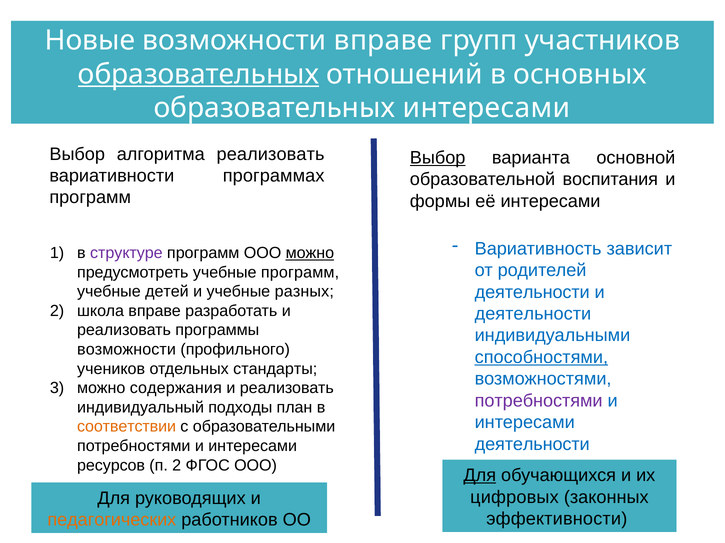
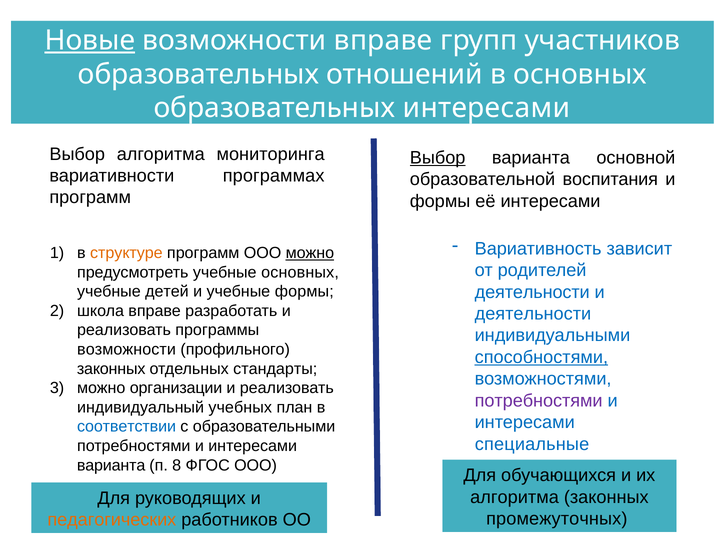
Новые underline: none -> present (90, 40)
образовательных underline: present -> none (199, 74)
алгоритма реализовать: реализовать -> мониторинга (271, 154)
структуре colour: purple -> orange (126, 253)
учебные программ: программ -> основных (300, 273)
учебные разных: разных -> формы (304, 292)
учеников: учеников -> законных (111, 369)
содержания: содержания -> организации (176, 389)
подходы: подходы -> учебных (240, 408)
соответствии colour: orange -> blue (127, 427)
деятельности: деятельности -> специальные (532, 445)
ресурсов: ресурсов -> варианта (111, 466)
п 2: 2 -> 8 (177, 466)
Для underline: present -> none (480, 476)
цифровых: цифровых -> алгоритма (515, 498)
эффективности: эффективности -> промежуточных (557, 519)
